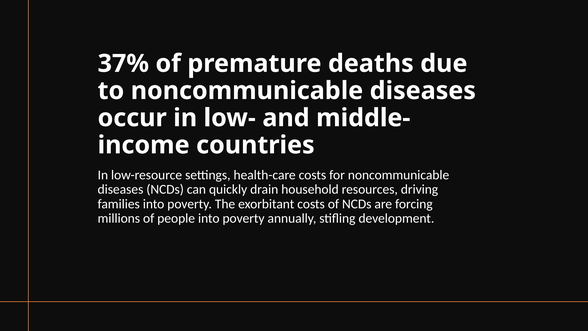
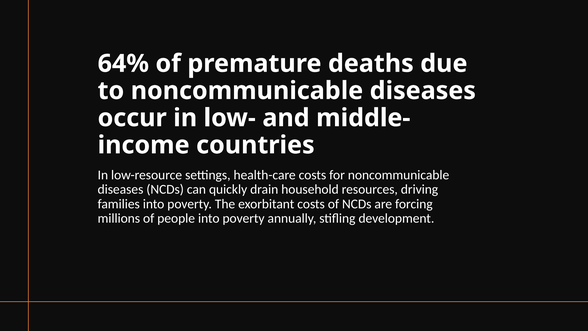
37%: 37% -> 64% (123, 64)
